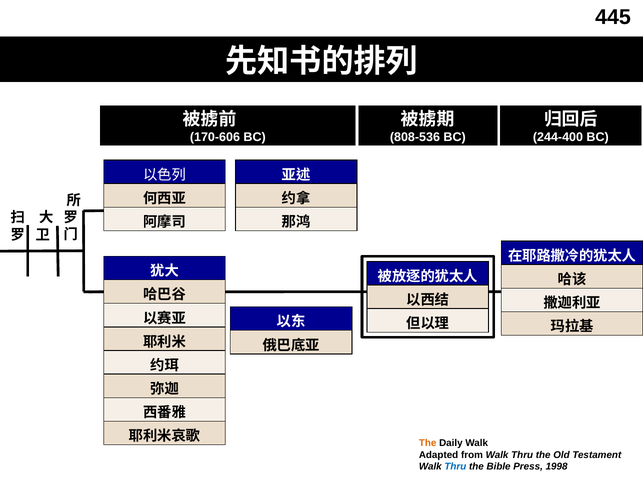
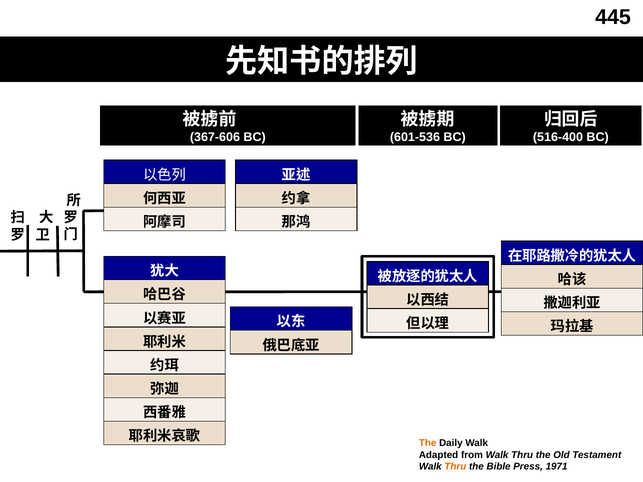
170-606: 170-606 -> 367-606 (215, 137)
808-536: 808-536 -> 601-536 (415, 137)
244-400: 244-400 -> 516-400 (558, 137)
Thru colour: blue -> orange (455, 467)
1998: 1998 -> 1971 (557, 467)
